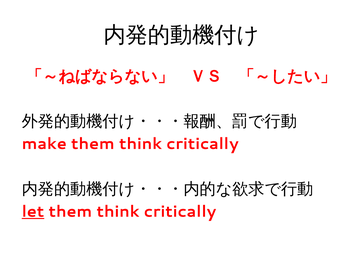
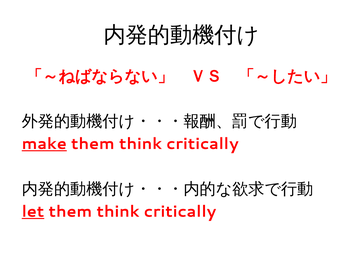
make underline: none -> present (44, 144)
